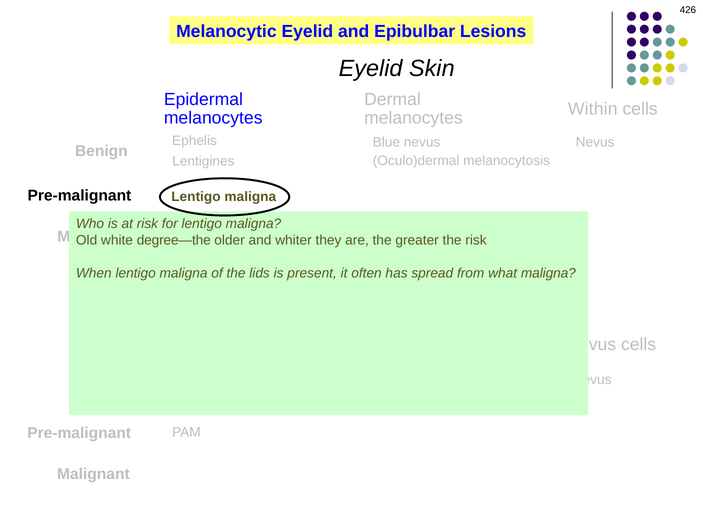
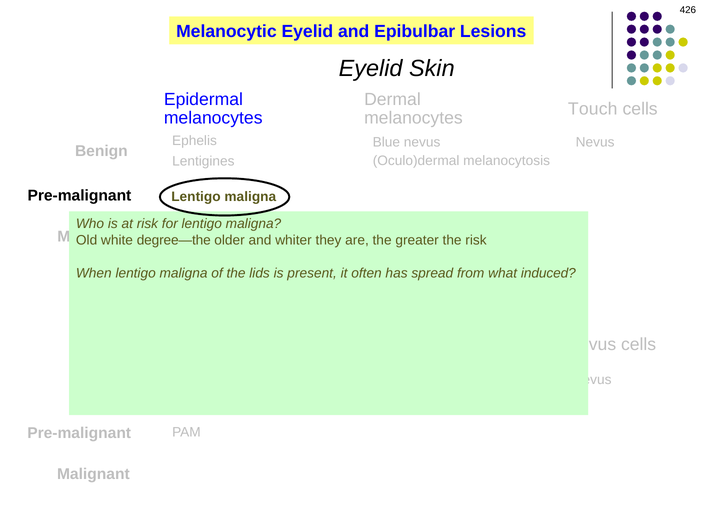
Within: Within -> Touch (593, 109)
what maligna: maligna -> induced (548, 273)
